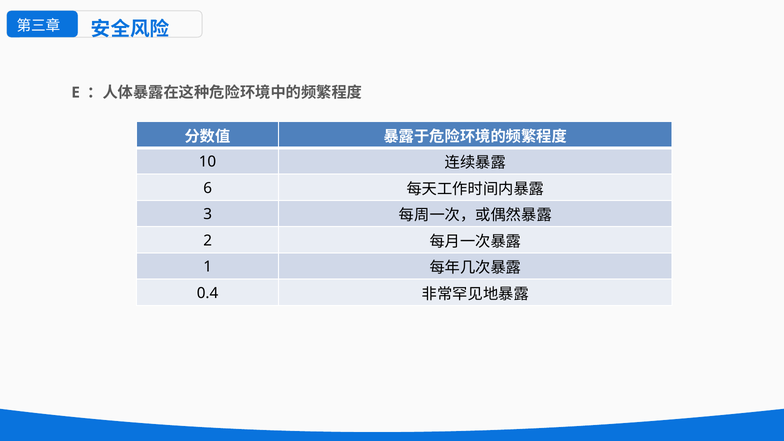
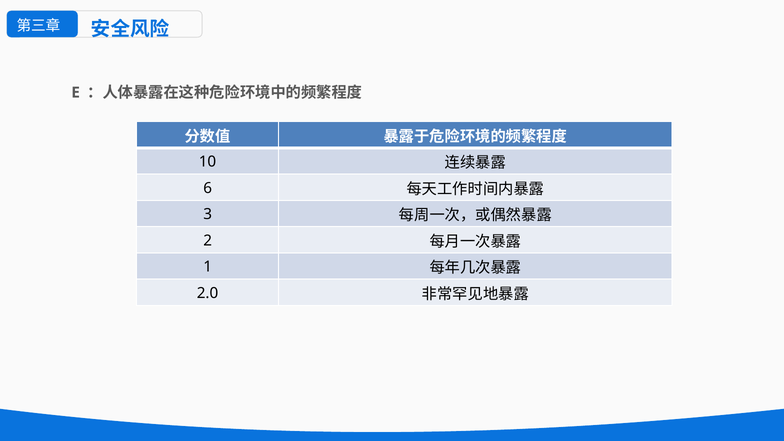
0.4: 0.4 -> 2.0 (208, 293)
